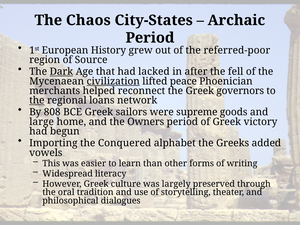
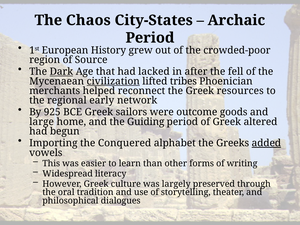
referred-poor: referred-poor -> crowded-poor (237, 50)
peace: peace -> tribes (183, 81)
governors: governors -> resources (240, 91)
the underline: present -> none (37, 100)
loans: loans -> early (102, 100)
808: 808 -> 925 (52, 112)
supreme: supreme -> outcome (197, 112)
Owners: Owners -> Guiding (146, 122)
victory: victory -> altered (261, 122)
added underline: none -> present (266, 143)
